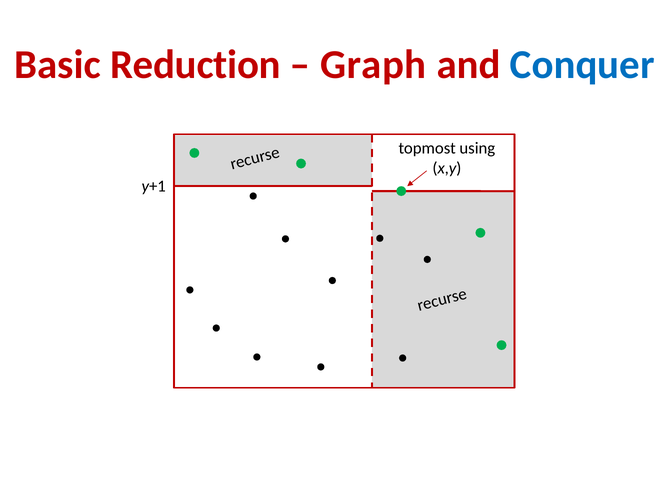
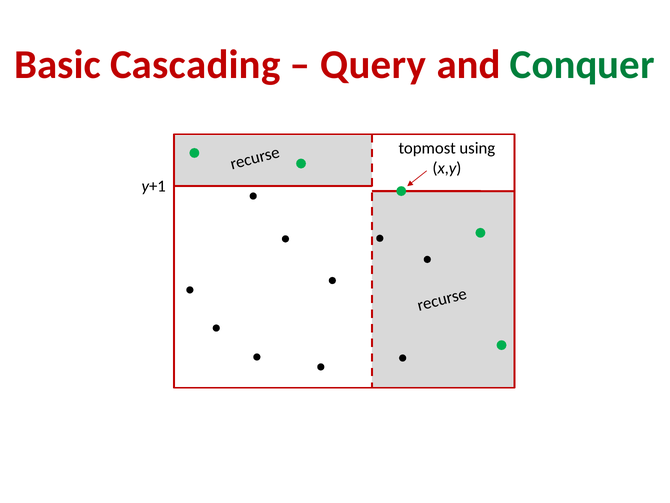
Reduction: Reduction -> Cascading (195, 65)
Graph: Graph -> Query (373, 65)
Conquer colour: blue -> green (582, 65)
